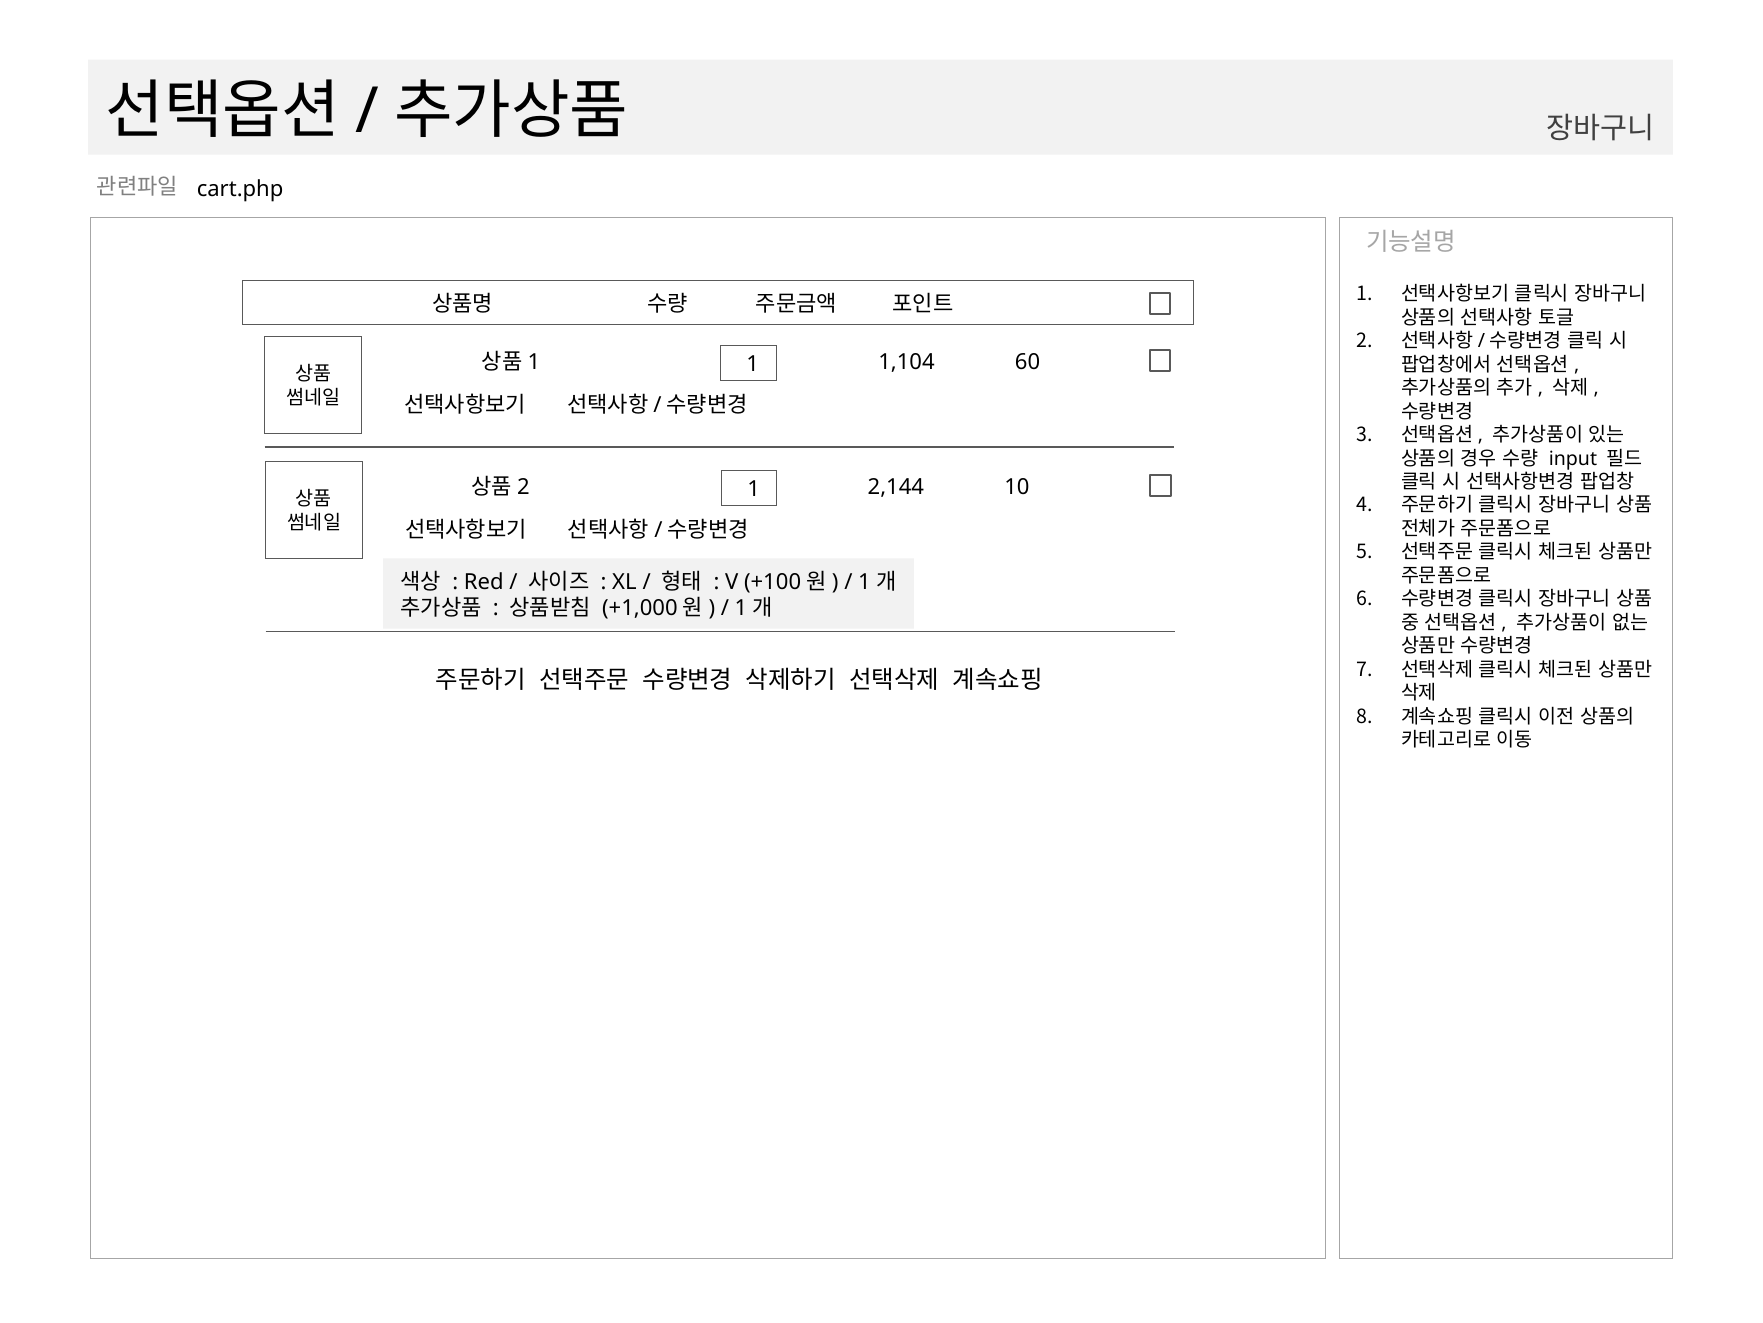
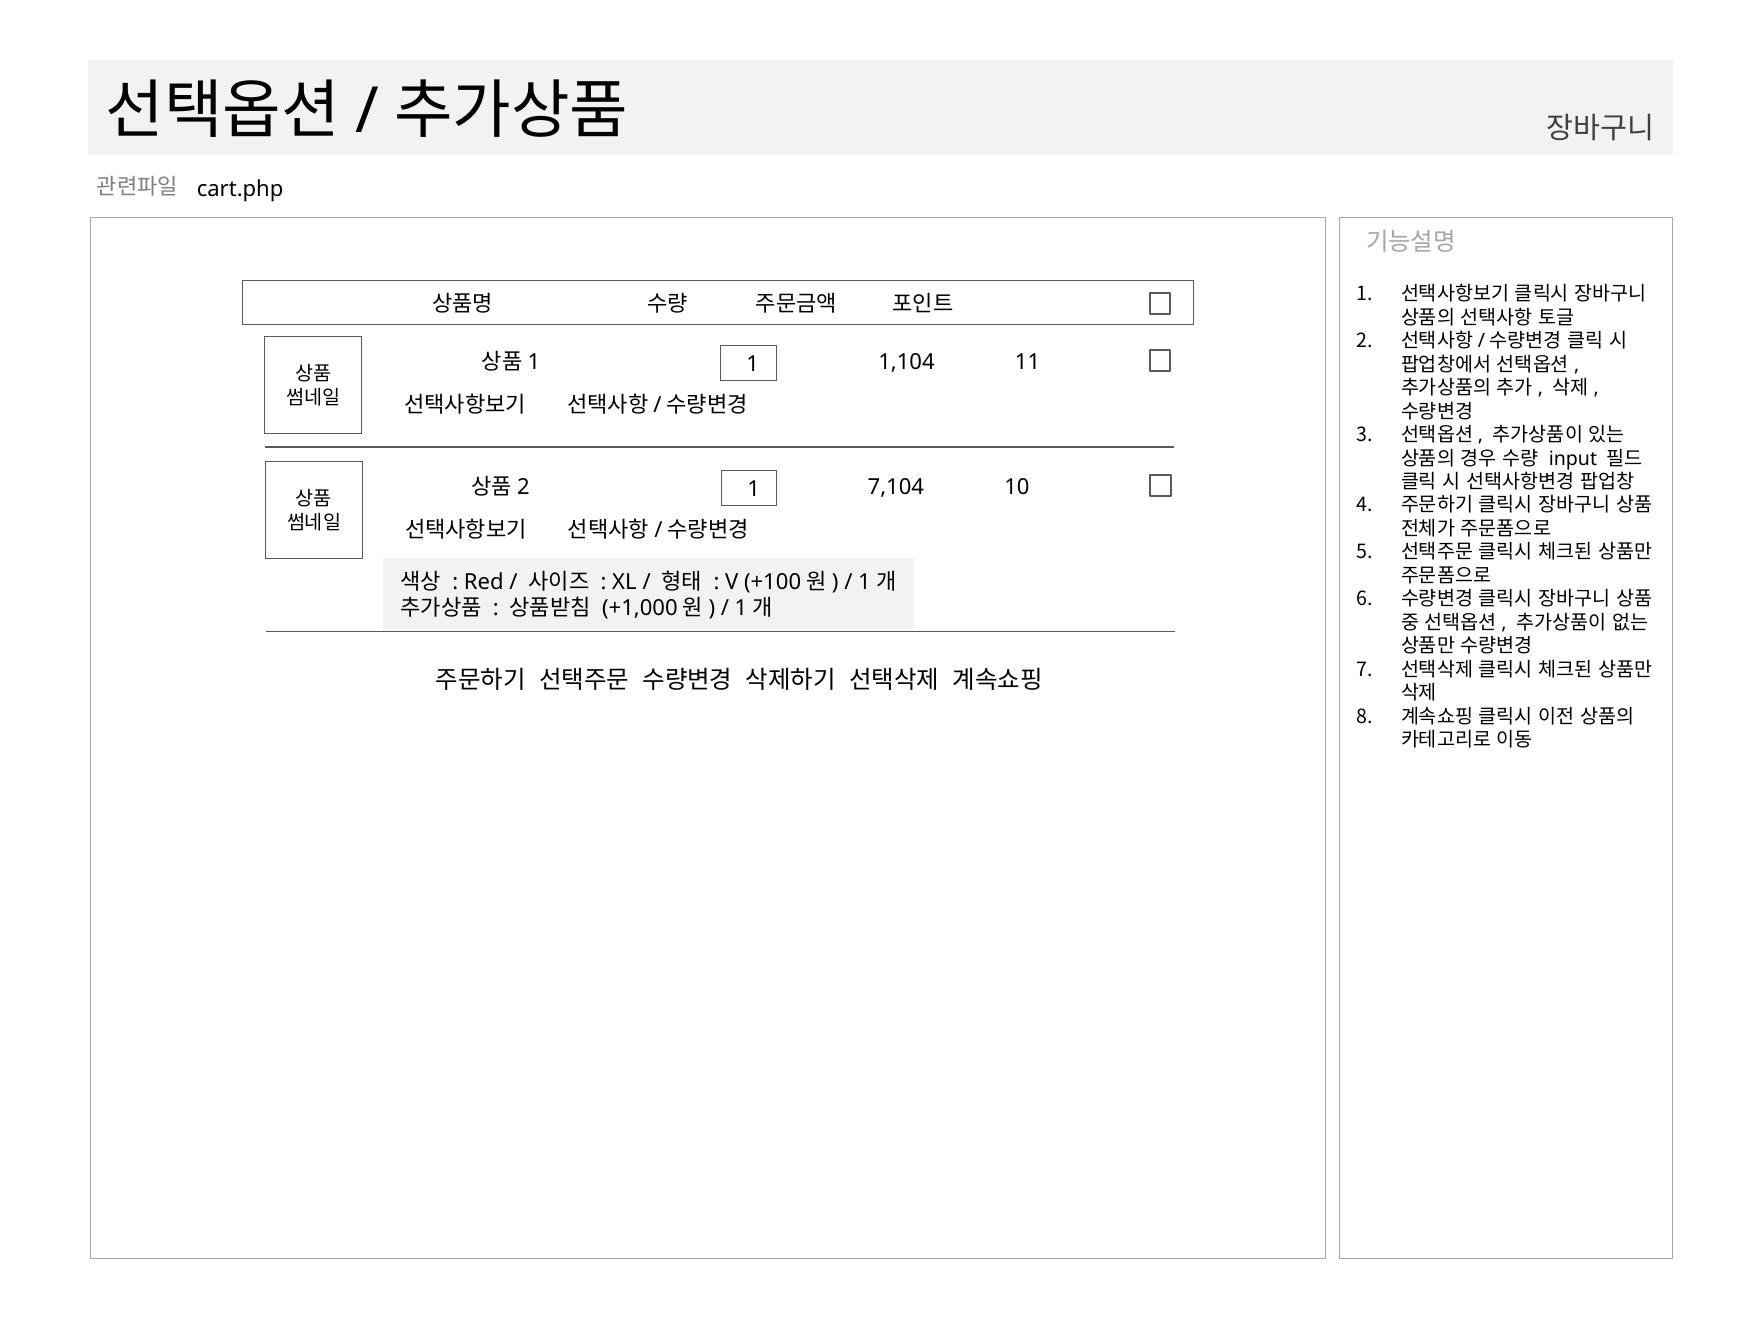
60: 60 -> 11 (1028, 362)
2,144: 2,144 -> 7,104 (896, 487)
